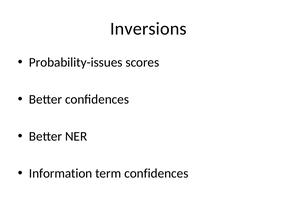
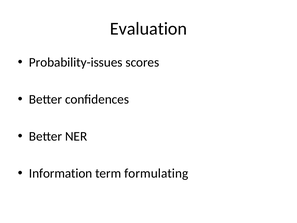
Inversions: Inversions -> Evaluation (148, 29)
term confidences: confidences -> formulating (156, 173)
